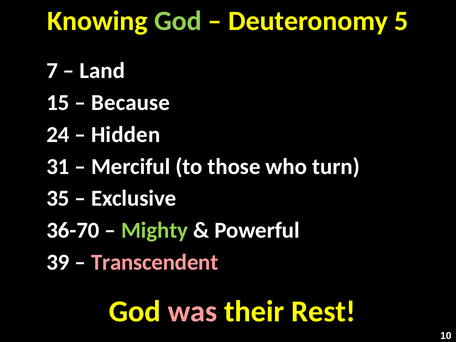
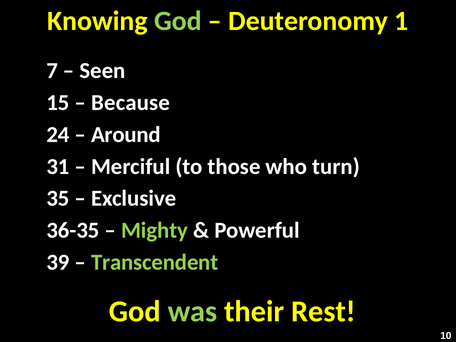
5: 5 -> 1 (401, 21)
Land: Land -> Seen (102, 71)
Hidden: Hidden -> Around (126, 135)
36-70: 36-70 -> 36-35 (73, 230)
Transcendent colour: pink -> light green (155, 262)
was colour: pink -> light green (193, 311)
